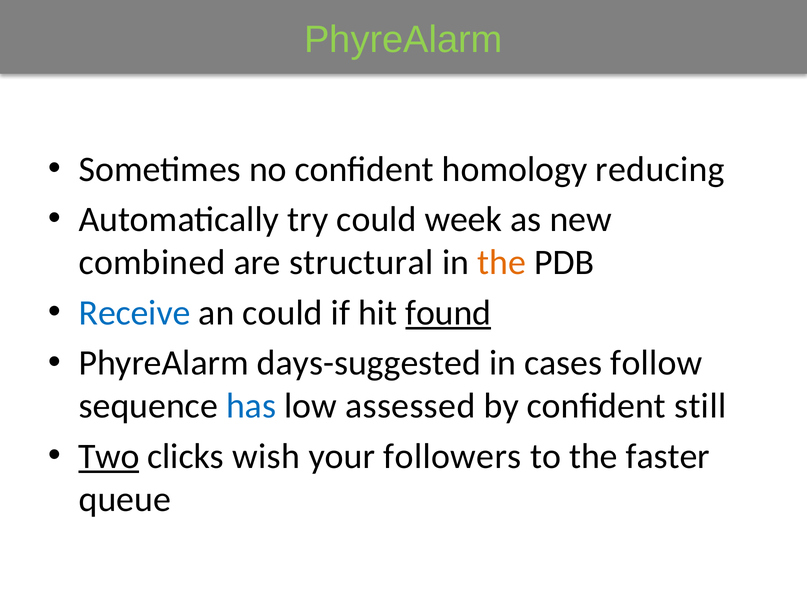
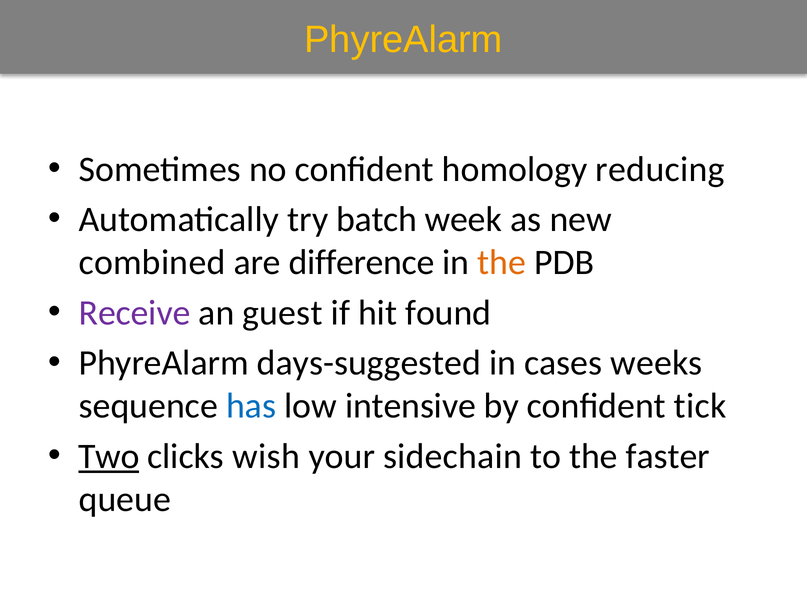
PhyreAlarm colour: light green -> yellow (403, 40)
try could: could -> batch (377, 220)
structural: structural -> difference (362, 263)
Receive colour: blue -> purple (135, 313)
an could: could -> guest (283, 313)
found underline: present -> none (448, 313)
follow: follow -> weeks (656, 363)
assessed: assessed -> intensive (410, 406)
still: still -> tick (700, 406)
followers: followers -> sidechain (453, 457)
